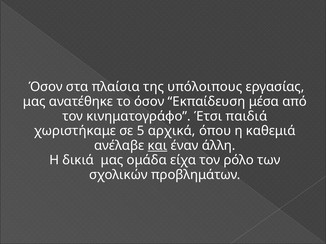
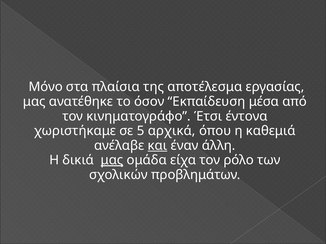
Όσον: Όσον -> Μόνο (46, 87)
υπόλοιπους: υπόλοιπους -> αποτέλεσμα (205, 87)
παιδιά: παιδιά -> έντονα (247, 116)
μας underline: none -> present (112, 160)
